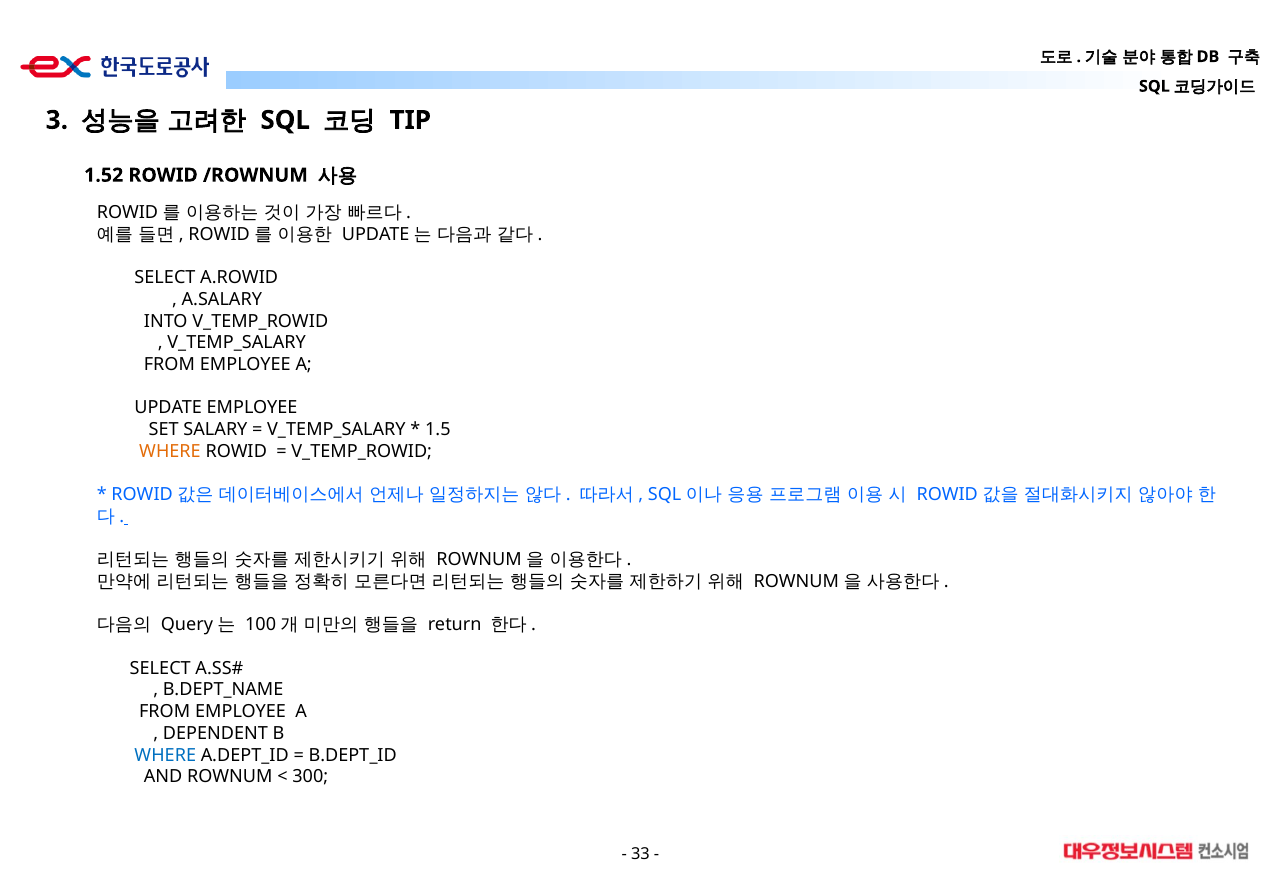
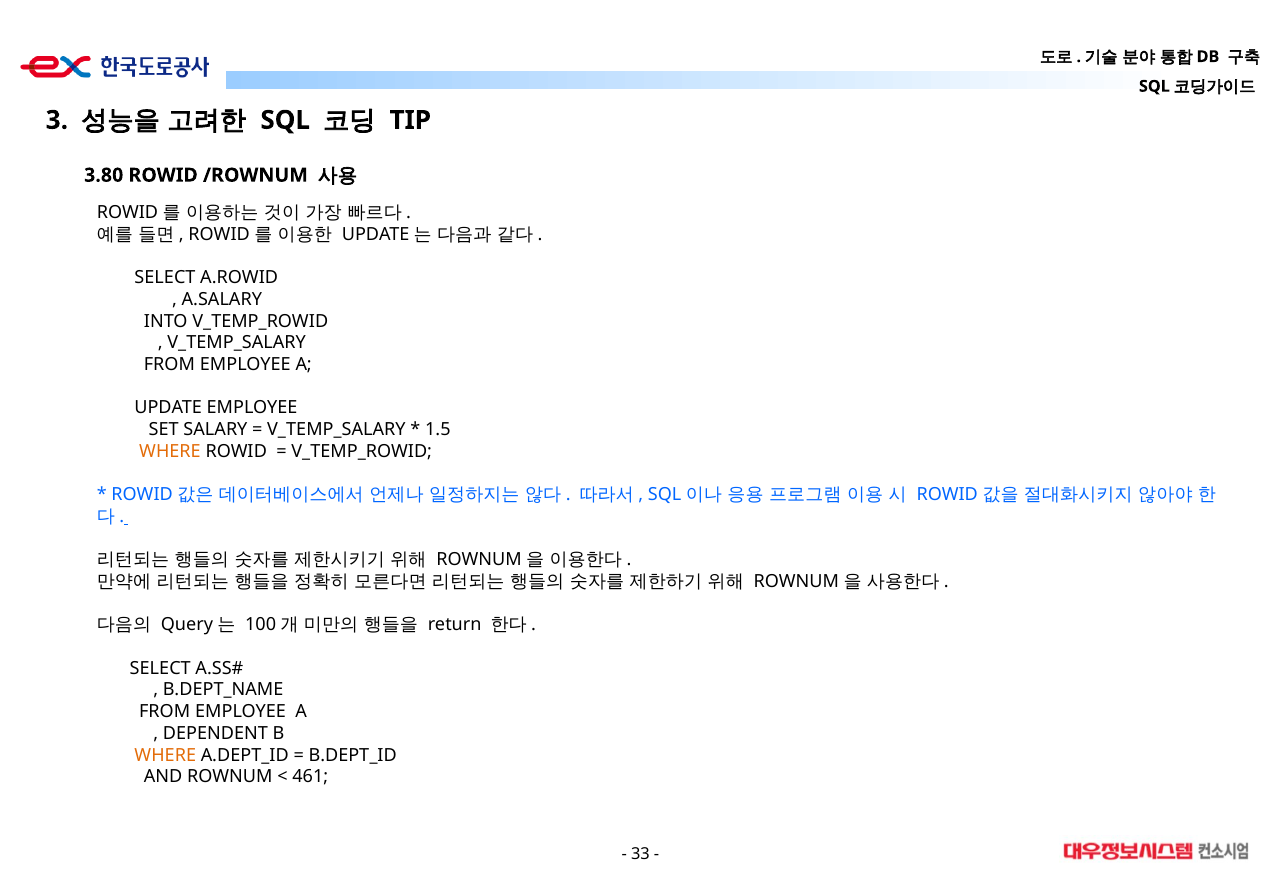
1.52: 1.52 -> 3.80 (104, 175)
WHERE colour: blue -> orange (165, 755)
300: 300 -> 461 (310, 777)
